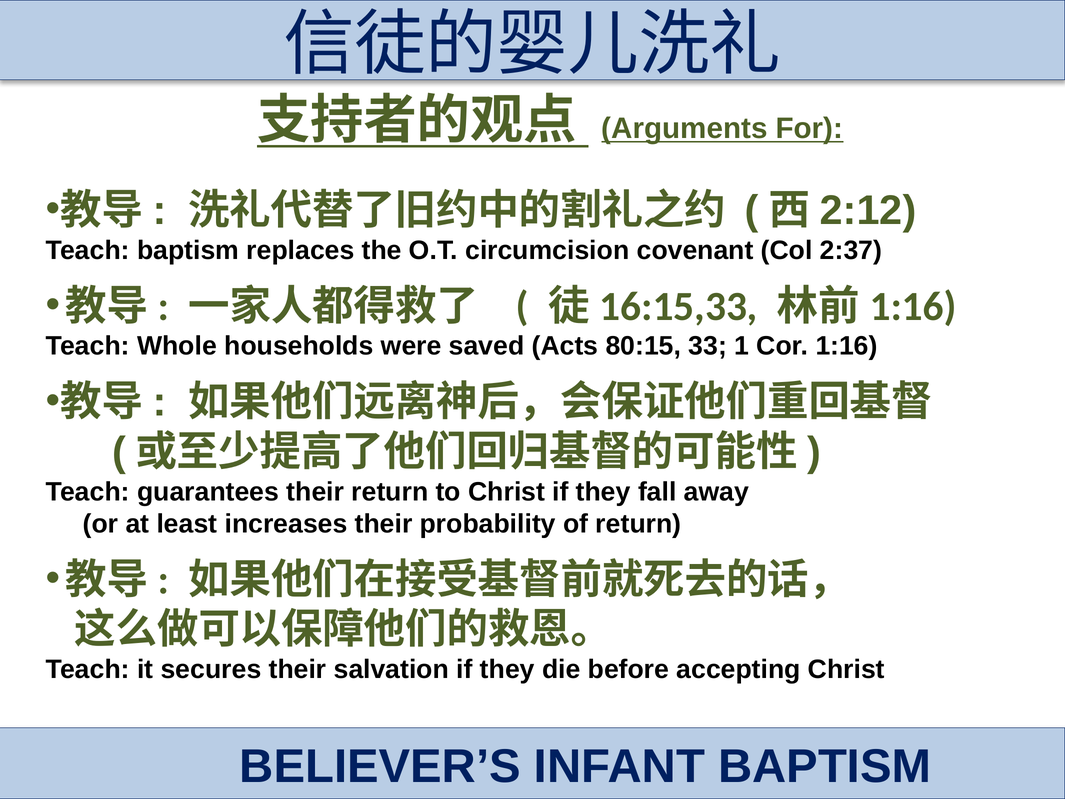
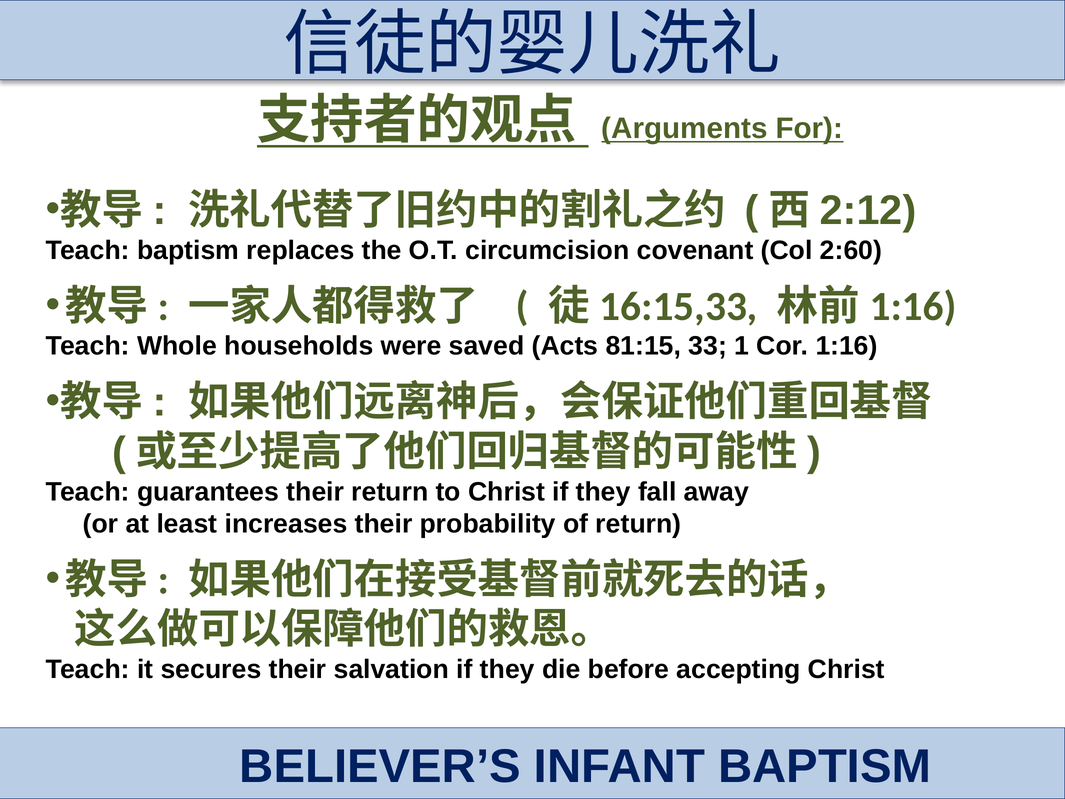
2:37: 2:37 -> 2:60 (851, 250)
80:15: 80:15 -> 81:15 (643, 346)
